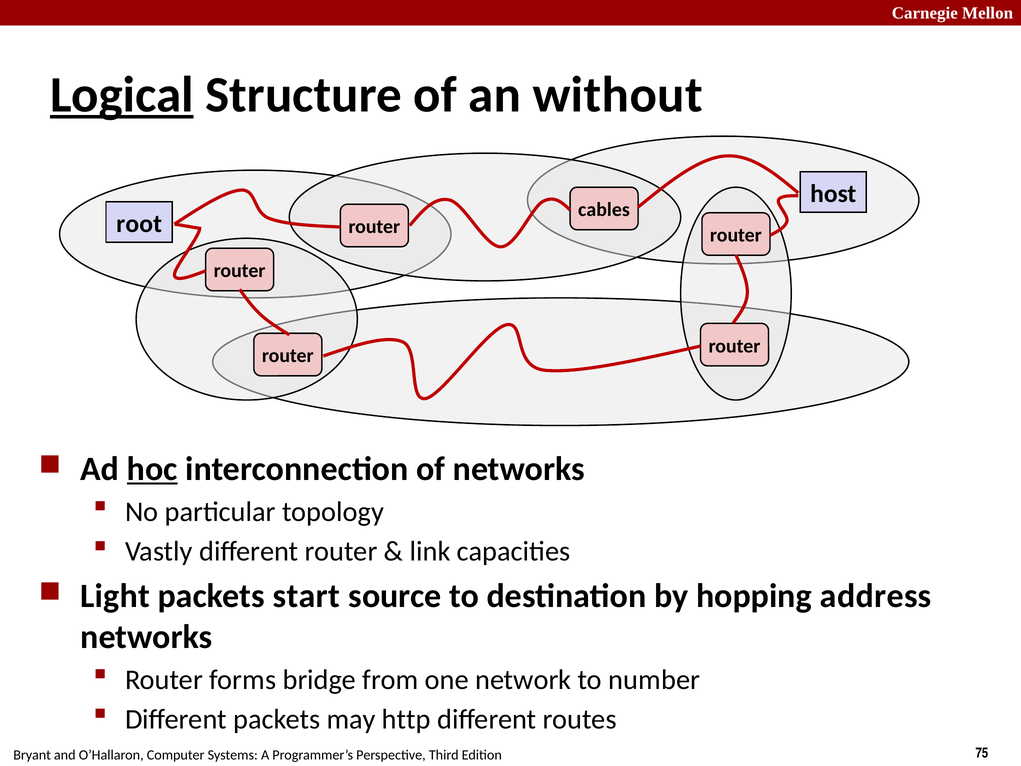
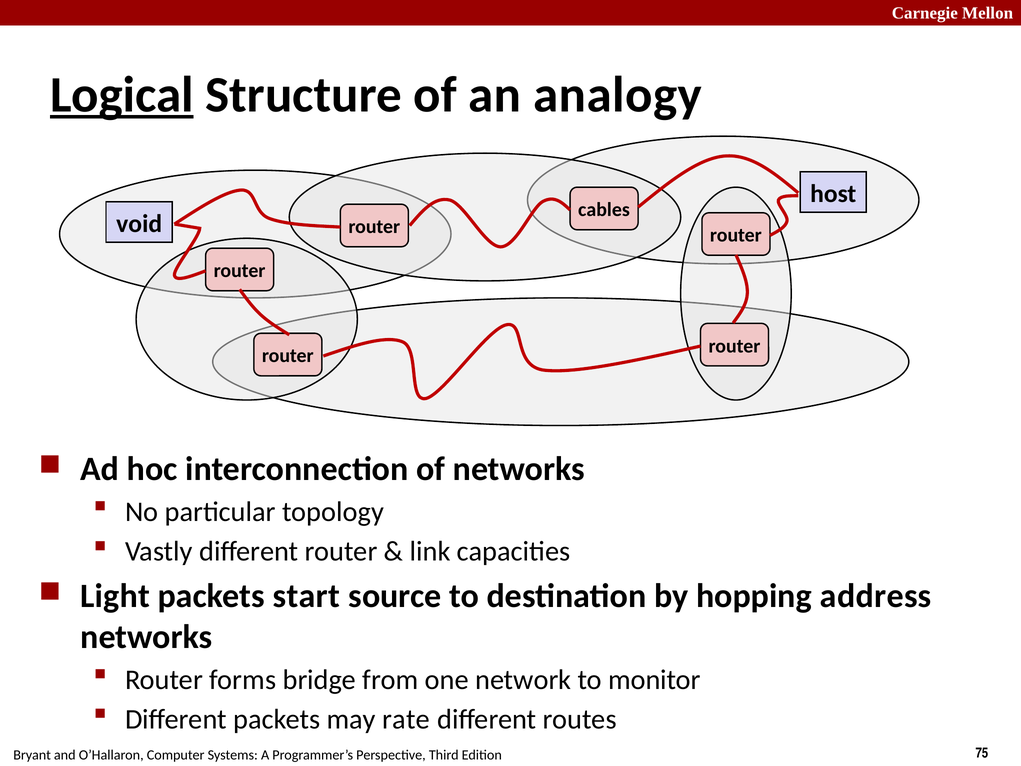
without: without -> analogy (618, 95)
root: root -> void (139, 224)
hoc underline: present -> none (152, 469)
number: number -> monitor (654, 680)
http: http -> rate (406, 719)
